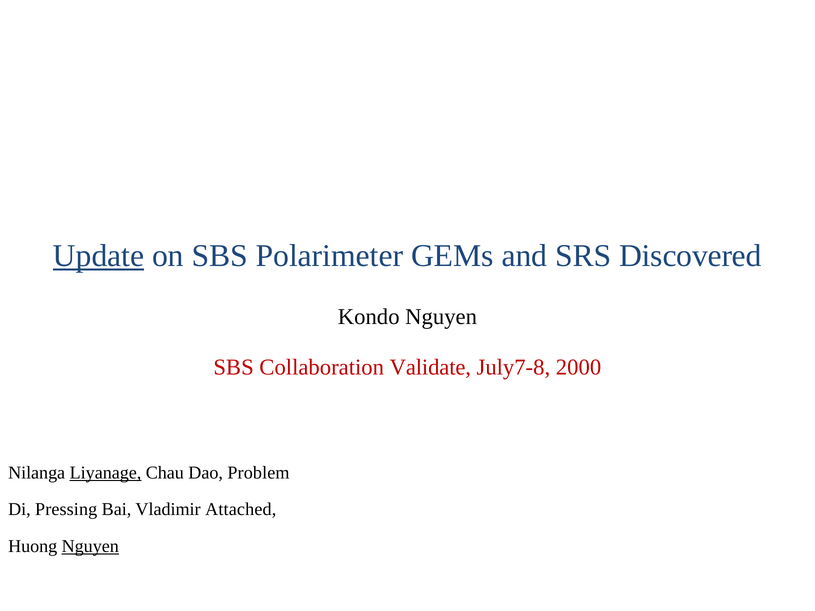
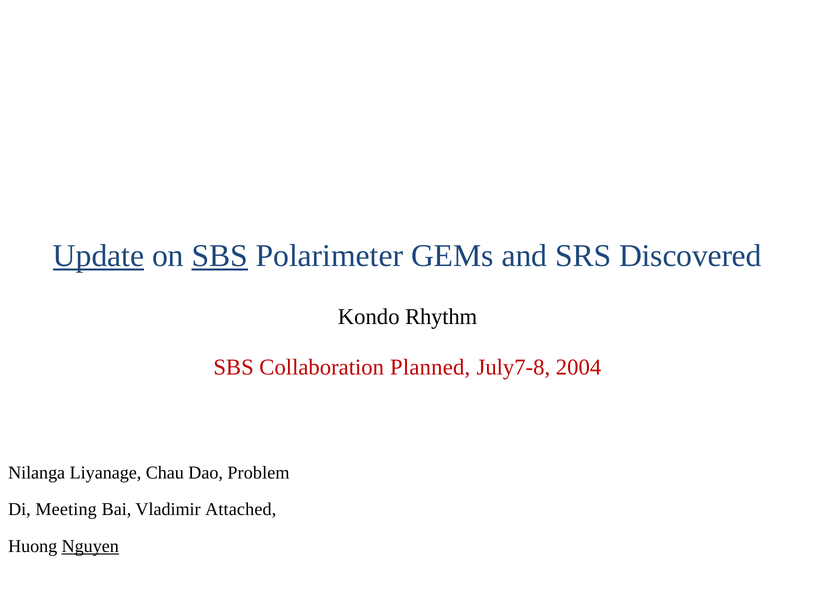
SBS underline: none -> present (220, 256)
Kondo Nguyen: Nguyen -> Rhythm (441, 317)
Validate: Validate -> Planned (430, 367)
2000: 2000 -> 2004 (579, 367)
Liyanage underline: present -> none (106, 473)
Pressing: Pressing -> Meeting (66, 510)
